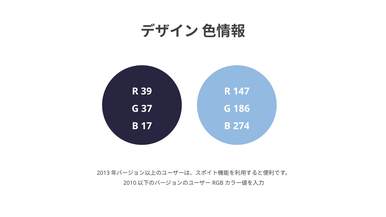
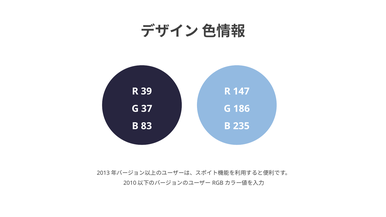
17: 17 -> 83 (146, 126)
274: 274 -> 235 (241, 126)
